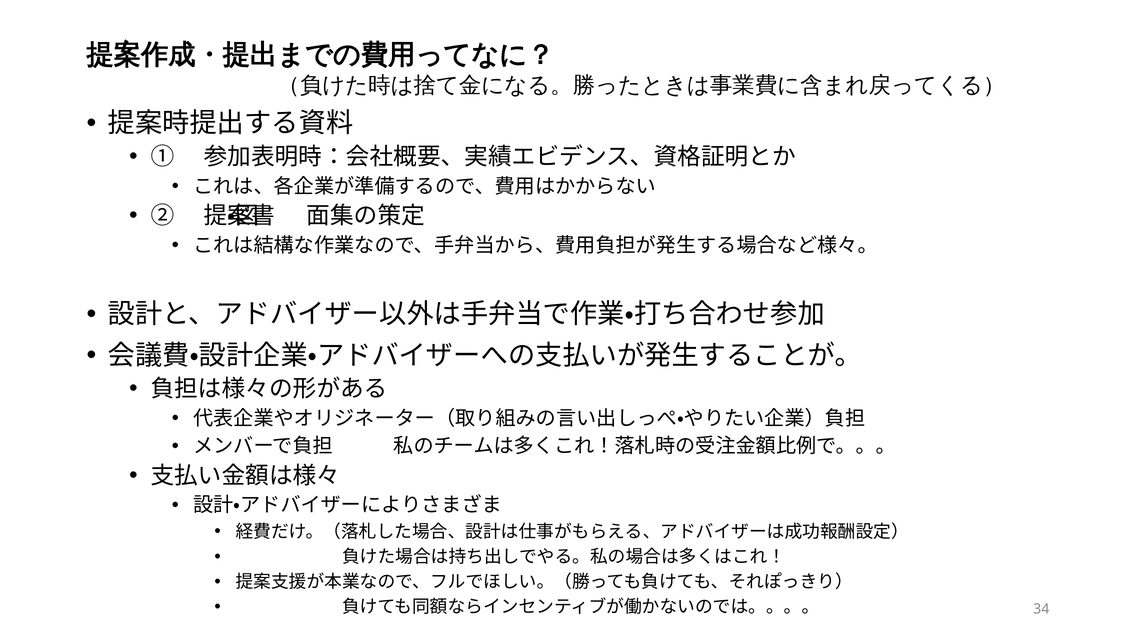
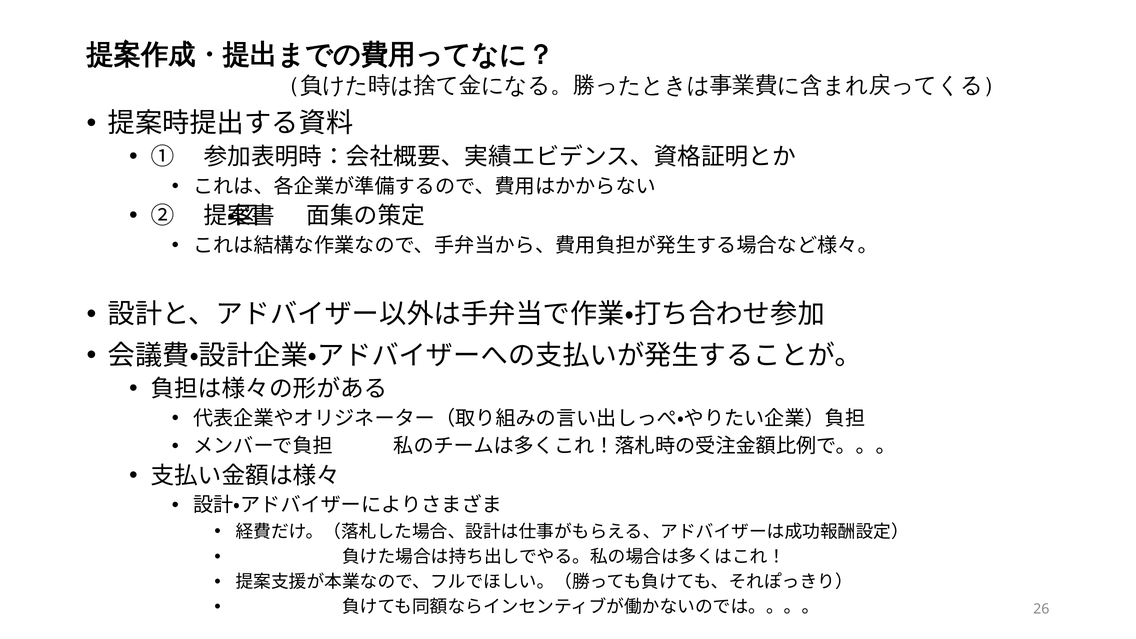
34: 34 -> 26 (1041, 609)
